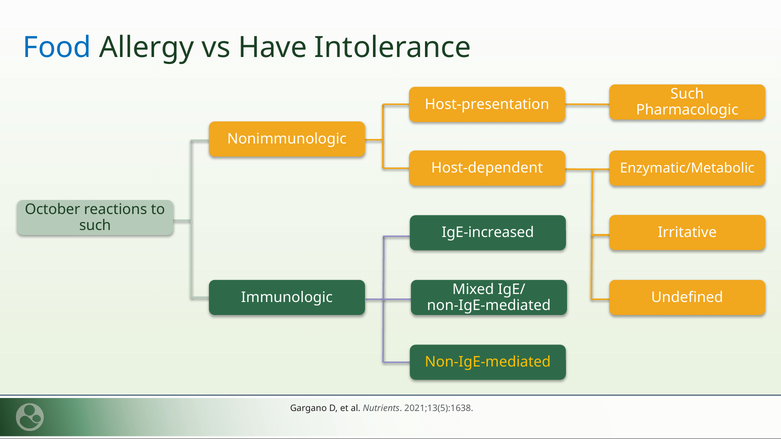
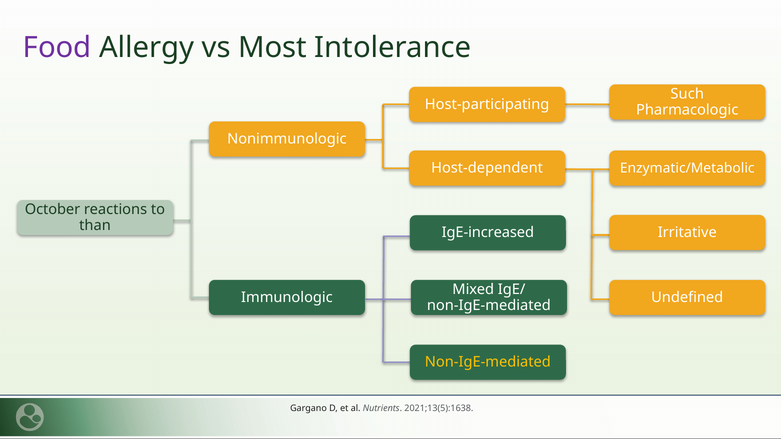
Food colour: blue -> purple (57, 48)
Have: Have -> Most (273, 48)
Host-presentation: Host-presentation -> Host-participating (487, 104)
such: such -> than (95, 225)
